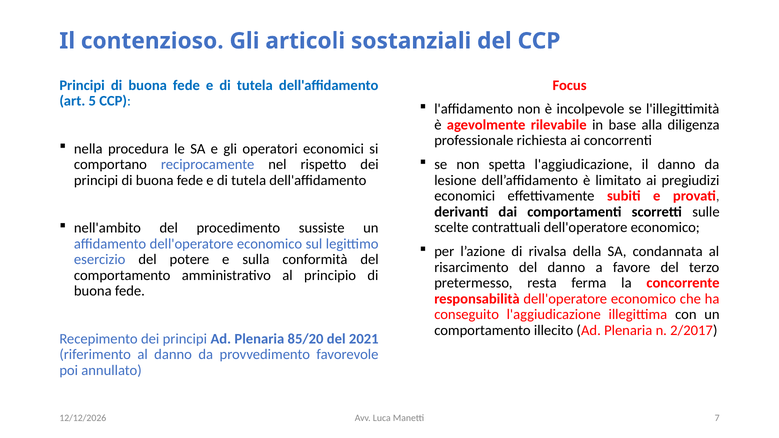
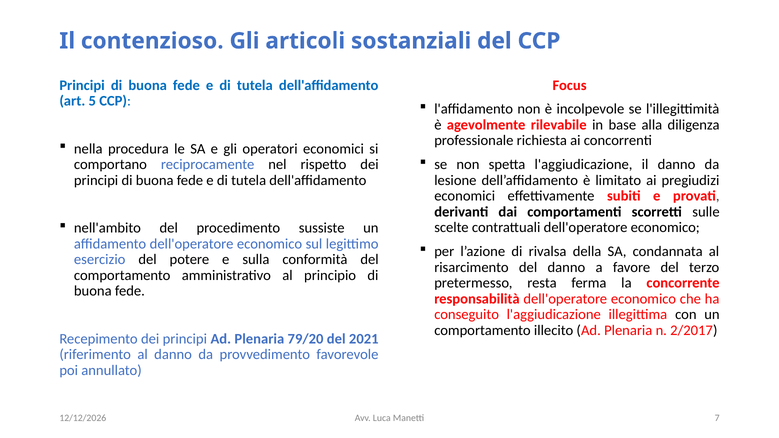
85/20: 85/20 -> 79/20 (306, 339)
